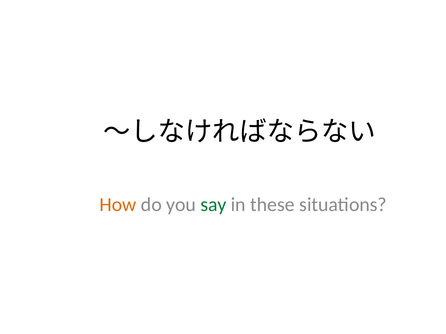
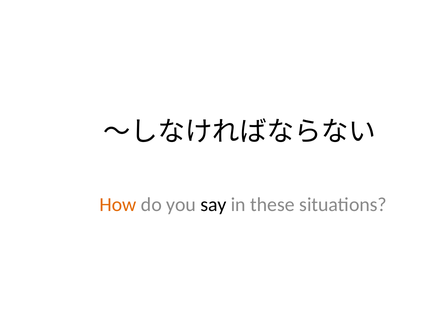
say colour: green -> black (213, 205)
